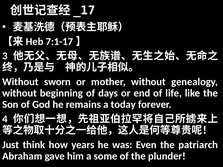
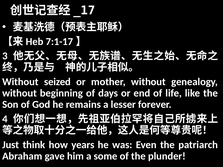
sworn: sworn -> seized (57, 82)
today: today -> lesser (123, 105)
